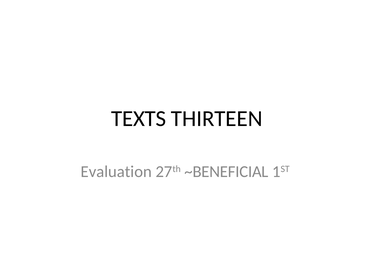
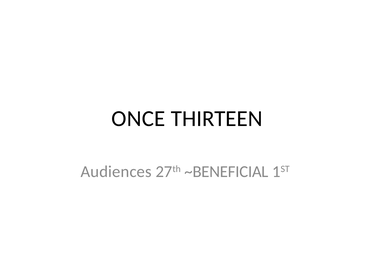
TEXTS: TEXTS -> ONCE (138, 119)
Evaluation: Evaluation -> Audiences (116, 172)
